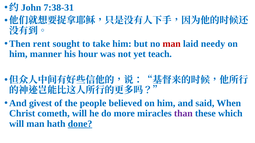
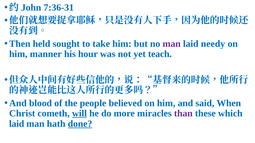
7:38-31: 7:38-31 -> 7:36-31 (59, 8)
rent: rent -> held (42, 44)
man colour: red -> purple (172, 44)
givest: givest -> blood (40, 103)
will underline: none -> present (79, 114)
will: will -> laid (17, 124)
